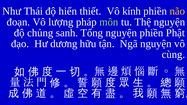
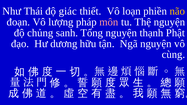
hiển: hiển -> giác (68, 11)
kính: kính -> loạn (132, 11)
môn colour: light green -> pink (109, 22)
nguyện phiền: phiền -> thạnh (151, 33)
